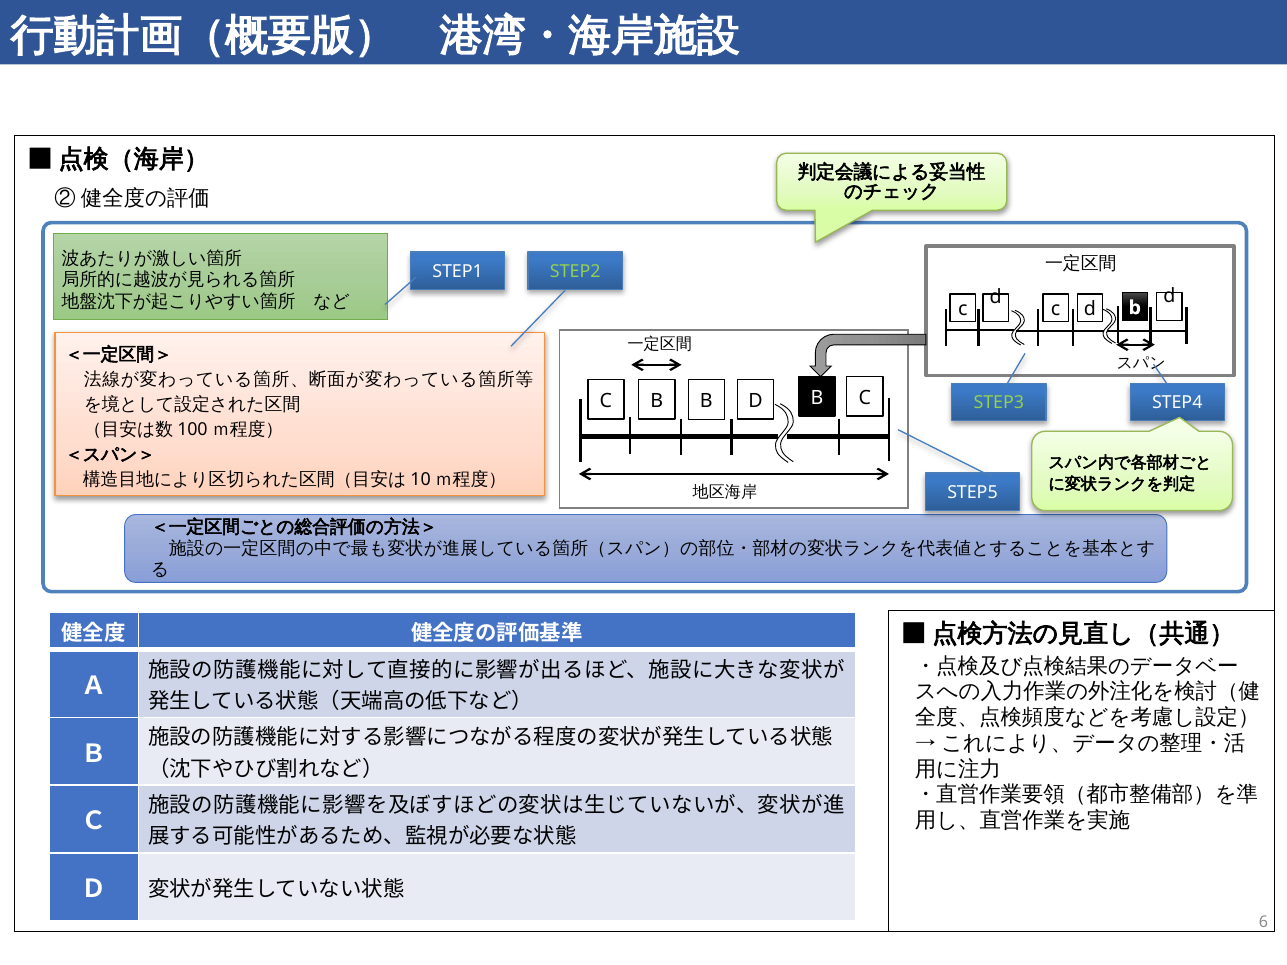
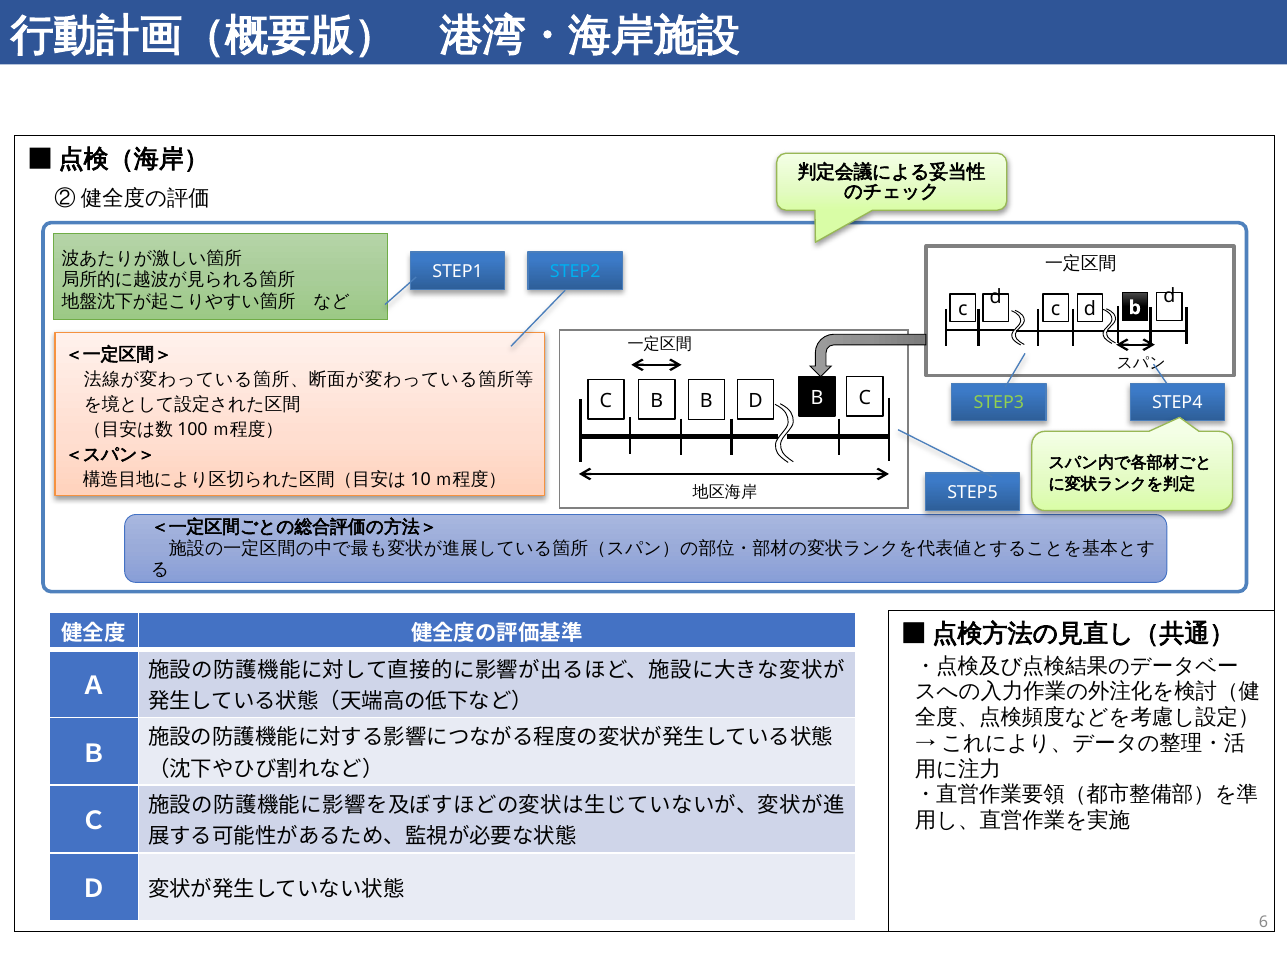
STEP2 colour: light green -> light blue (575, 272)
